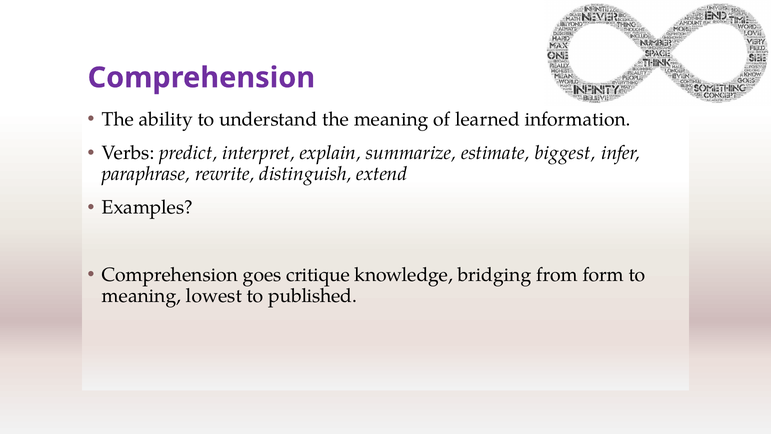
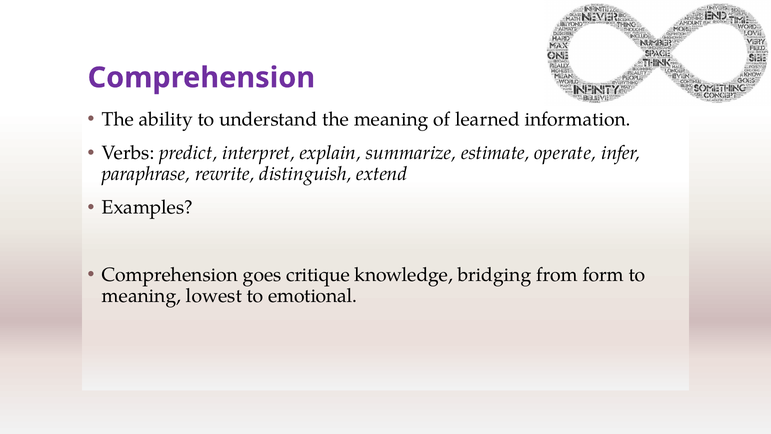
biggest: biggest -> operate (565, 153)
published: published -> emotional (313, 295)
